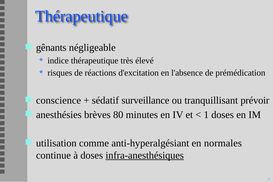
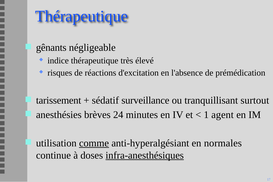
conscience: conscience -> tarissement (59, 100)
prévoir: prévoir -> surtout (255, 100)
80: 80 -> 24 (118, 115)
1 doses: doses -> agent (223, 115)
comme underline: none -> present (94, 143)
